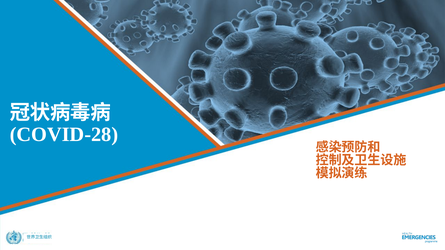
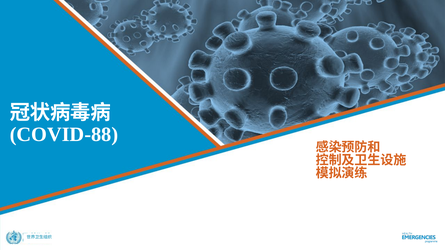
COVID-28: COVID-28 -> COVID-88 (64, 135)
